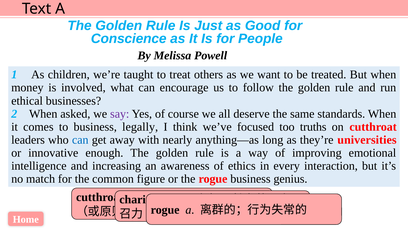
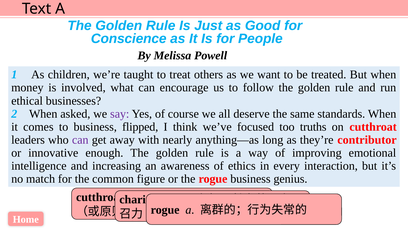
legally: legally -> flipped (140, 127)
can colour: blue -> purple (80, 140)
universities: universities -> contributor (367, 140)
